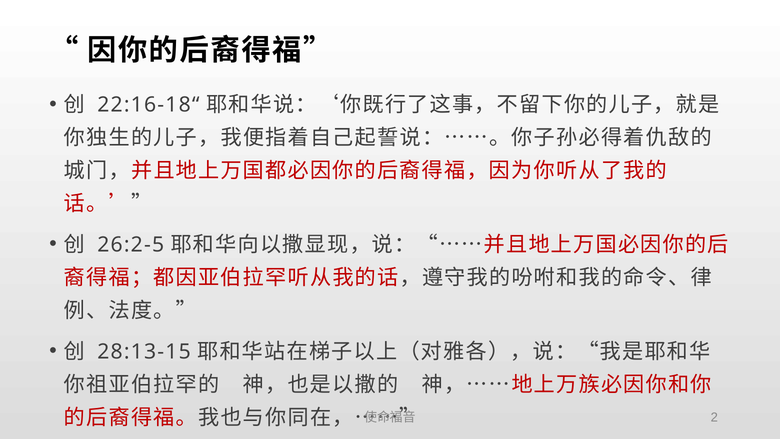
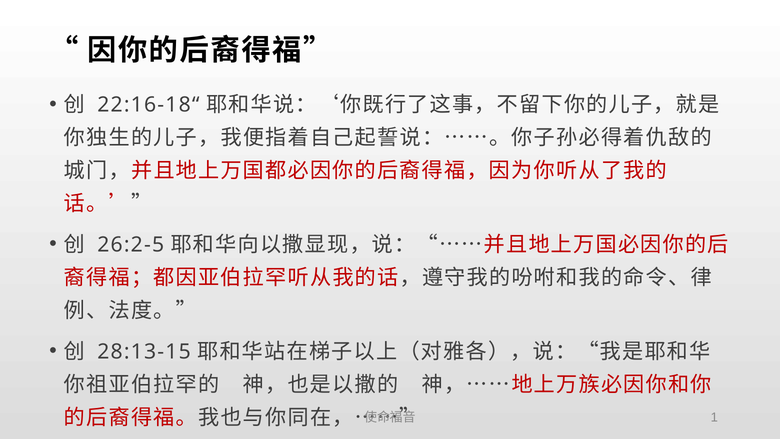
2: 2 -> 1 (714, 417)
